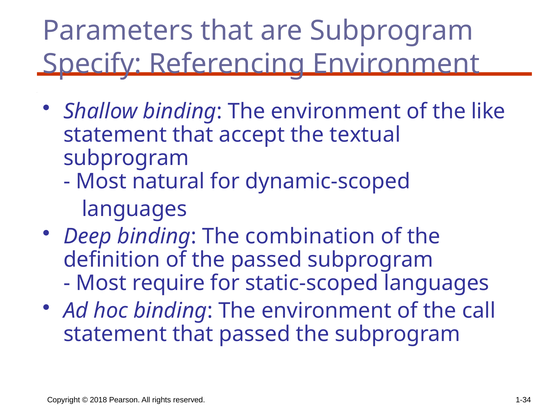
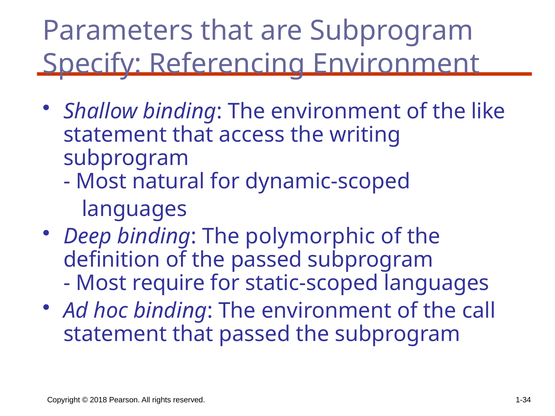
accept: accept -> access (252, 135)
textual: textual -> writing (365, 135)
combination: combination -> polymorphic (310, 237)
